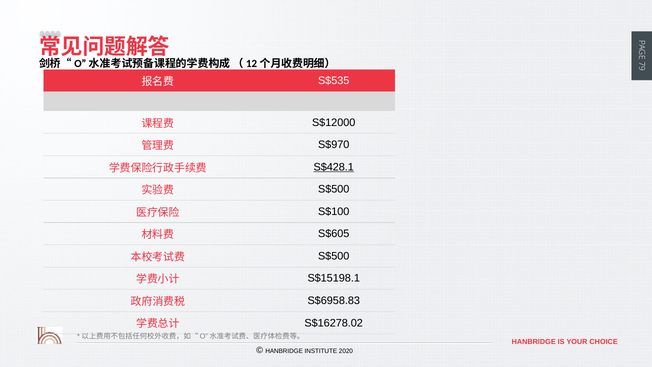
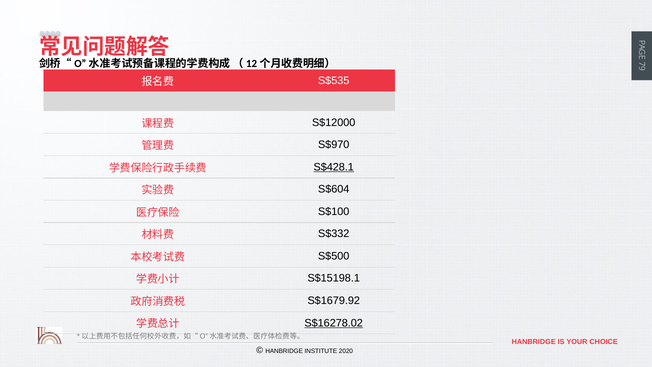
S$500: S$500 -> S$604 (334, 189)
S$605: S$605 -> S$332 (334, 234)
S$6958.83: S$6958.83 -> S$1679.92 (334, 300)
S$16278.02 underline: none -> present (334, 323)
